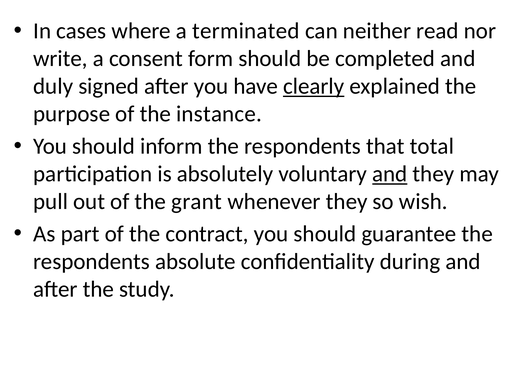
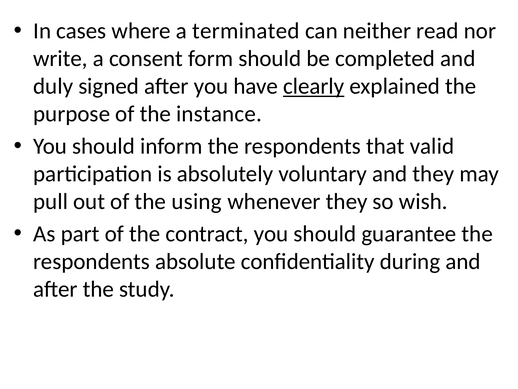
total: total -> valid (432, 146)
and underline: present -> none (390, 174)
grant: grant -> using (197, 201)
